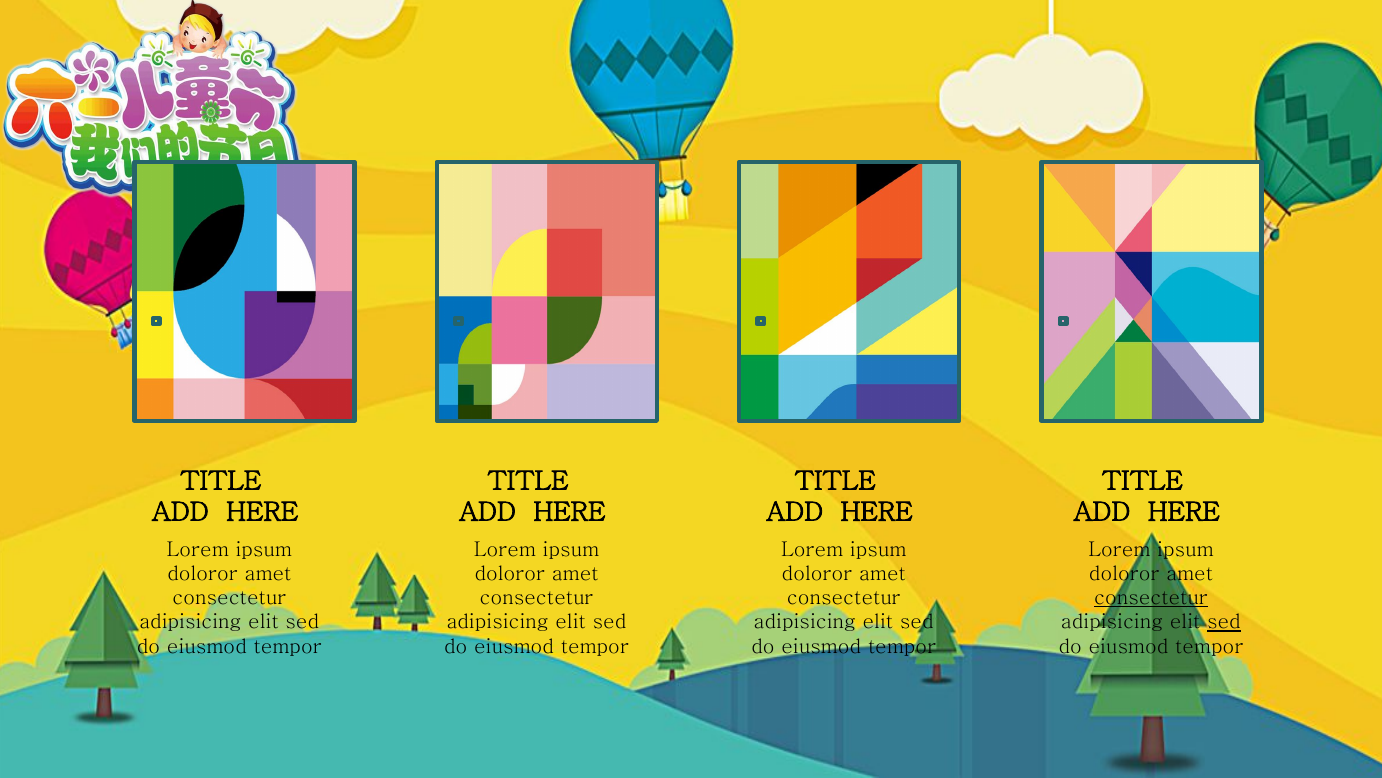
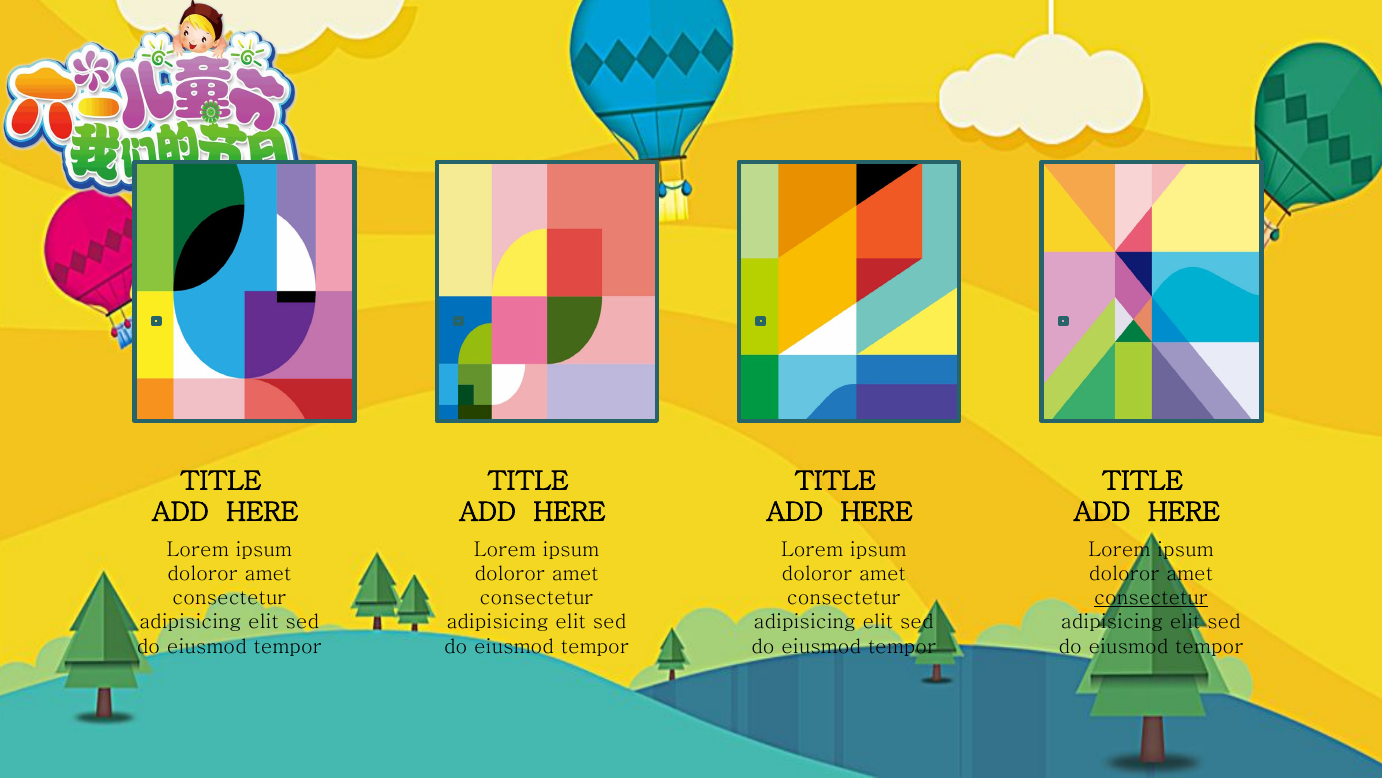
sed underline: present -> none (1224, 622)
